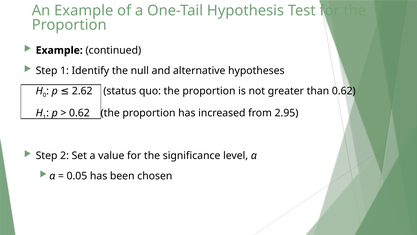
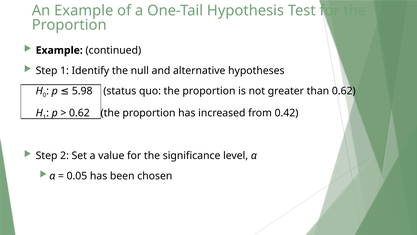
2.62: 2.62 -> 5.98 (82, 91)
2.95: 2.95 -> 0.42 (287, 113)
